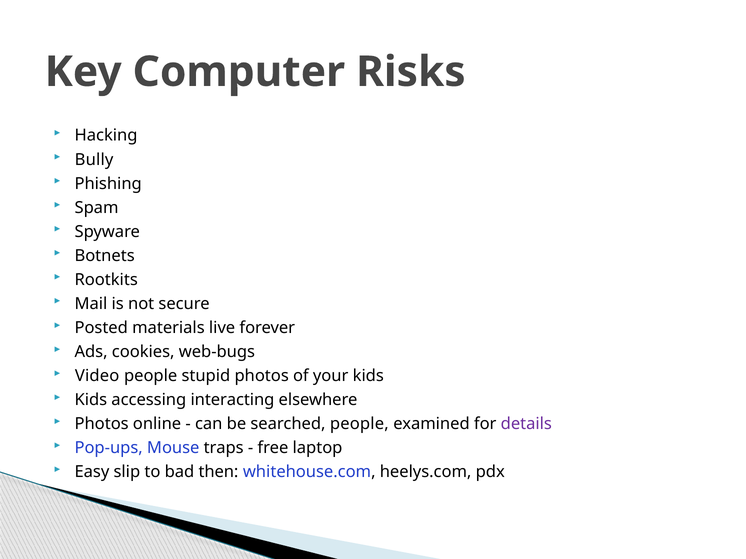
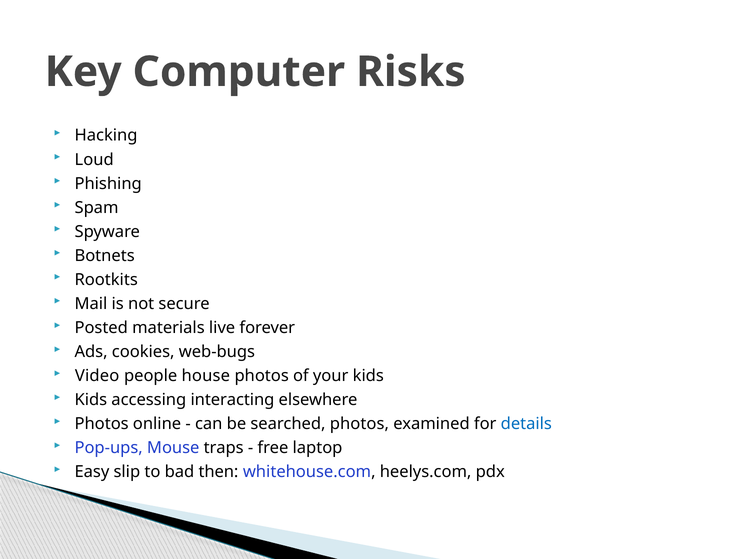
Bully: Bully -> Loud (94, 160)
stupid: stupid -> house (206, 376)
searched people: people -> photos (359, 424)
details colour: purple -> blue (526, 424)
